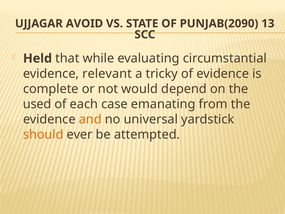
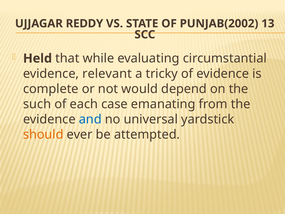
AVOID: AVOID -> REDDY (84, 24)
PUNJAB(2090: PUNJAB(2090 -> PUNJAB(2002 (219, 24)
used: used -> such (37, 104)
and colour: orange -> blue (90, 119)
